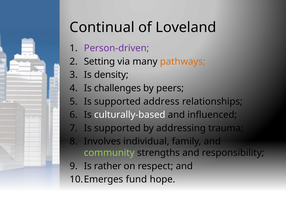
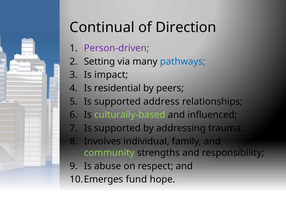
Loveland: Loveland -> Direction (186, 27)
pathways colour: orange -> blue (183, 62)
density: density -> impact (111, 75)
challenges: challenges -> residential (117, 88)
culturally-based colour: white -> light green (130, 115)
rather: rather -> abuse (108, 167)
